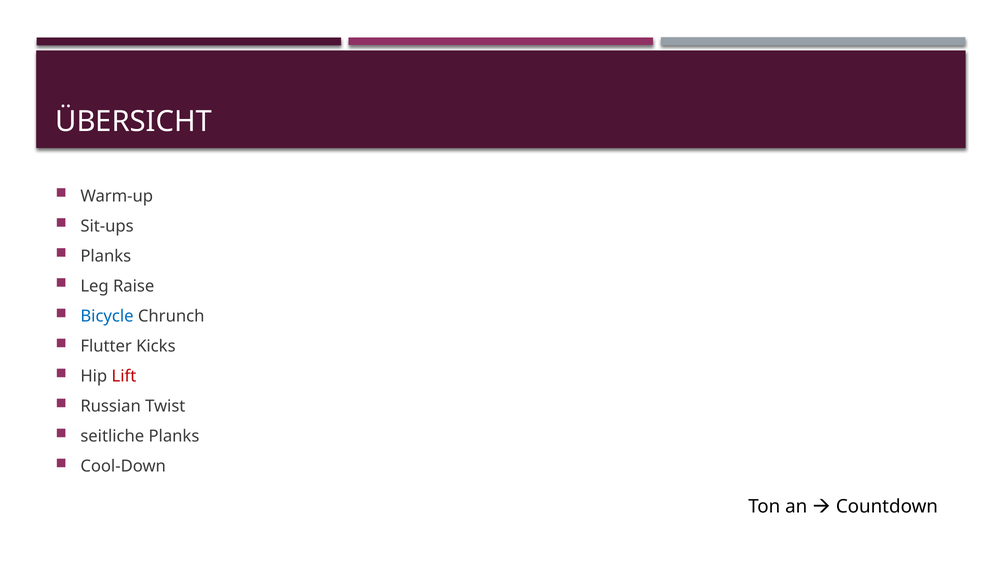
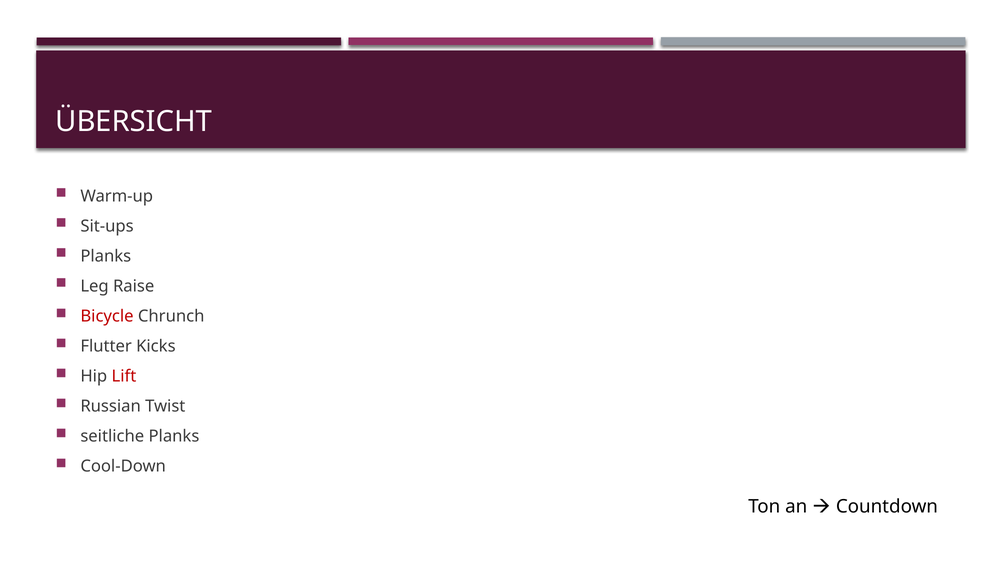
Bicycle colour: blue -> red (107, 316)
